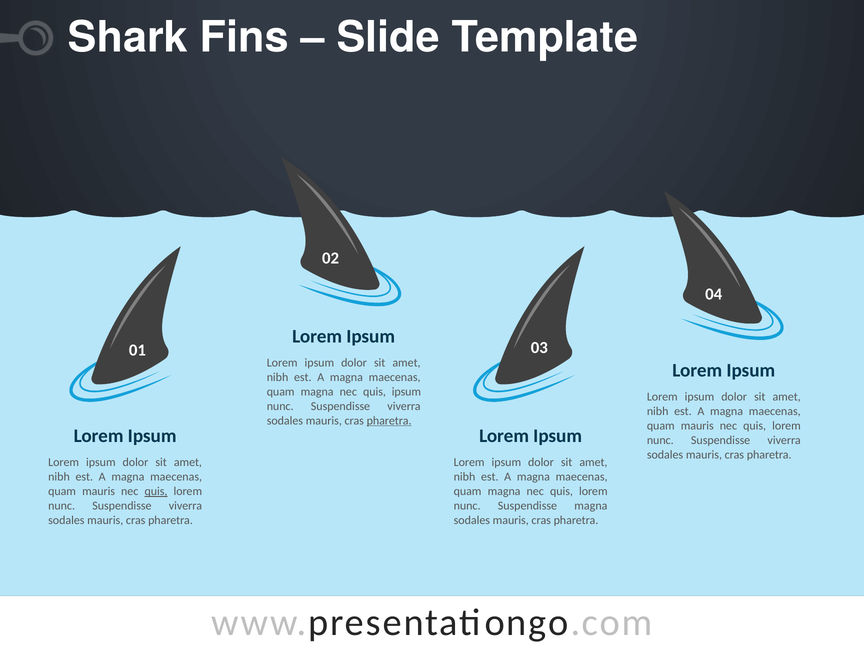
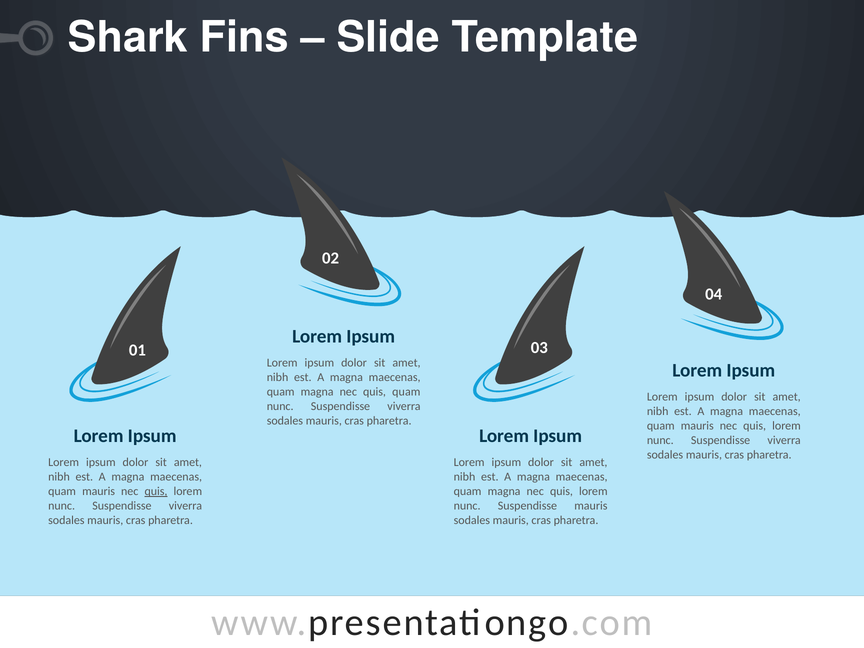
quis ipsum: ipsum -> quam (406, 392)
pharetra underline: present -> none (389, 421)
Suspendisse magna: magna -> mauris (591, 506)
